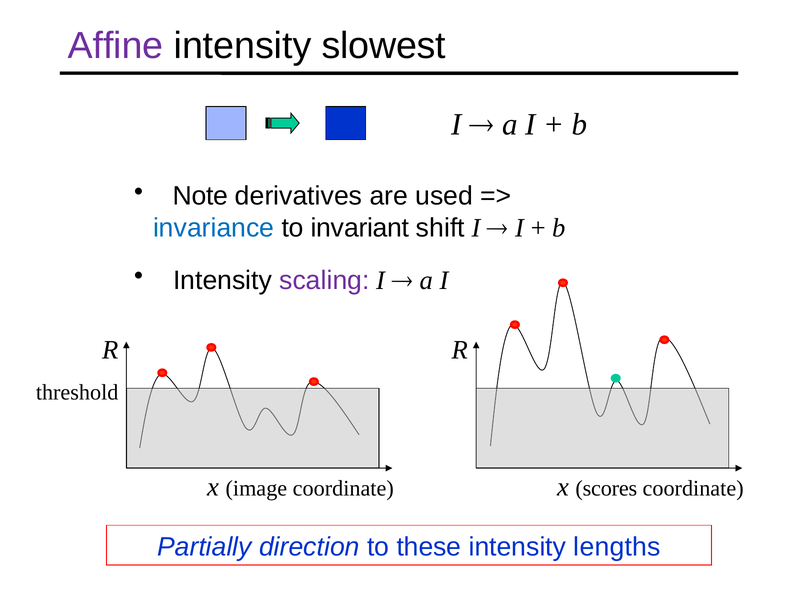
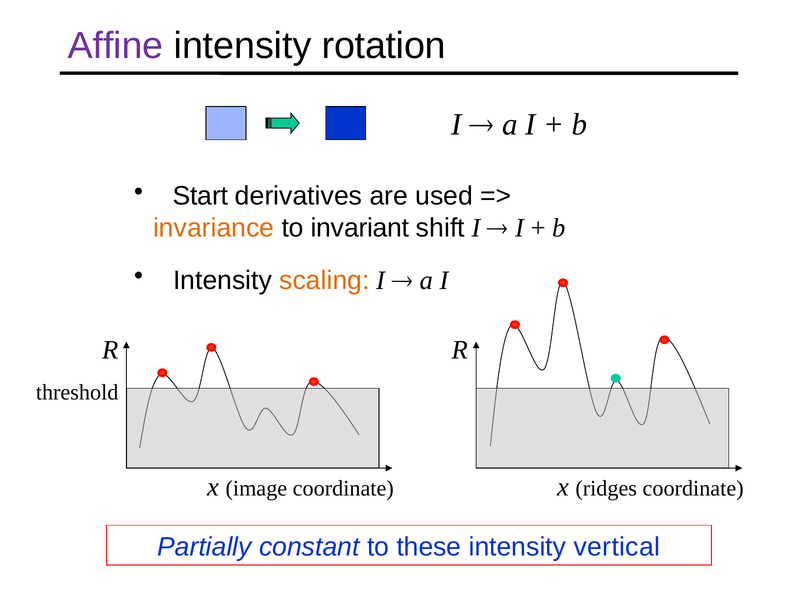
slowest: slowest -> rotation (384, 46)
Note: Note -> Start (200, 196)
invariance colour: blue -> orange (214, 228)
scaling colour: purple -> orange (324, 280)
scores: scores -> ridges (606, 488)
direction: direction -> constant (309, 547)
lengths: lengths -> vertical (617, 547)
